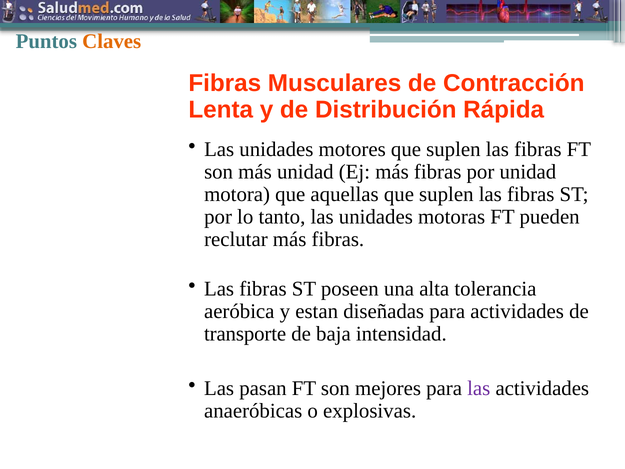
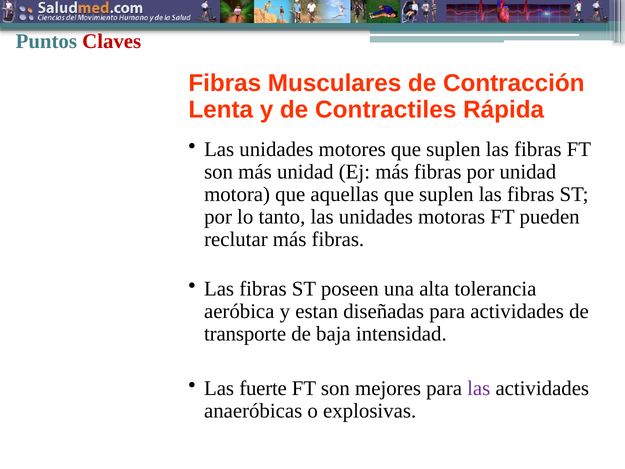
Claves colour: orange -> red (112, 41)
Distribución: Distribución -> Contractiles (386, 110)
pasan: pasan -> fuerte (263, 388)
